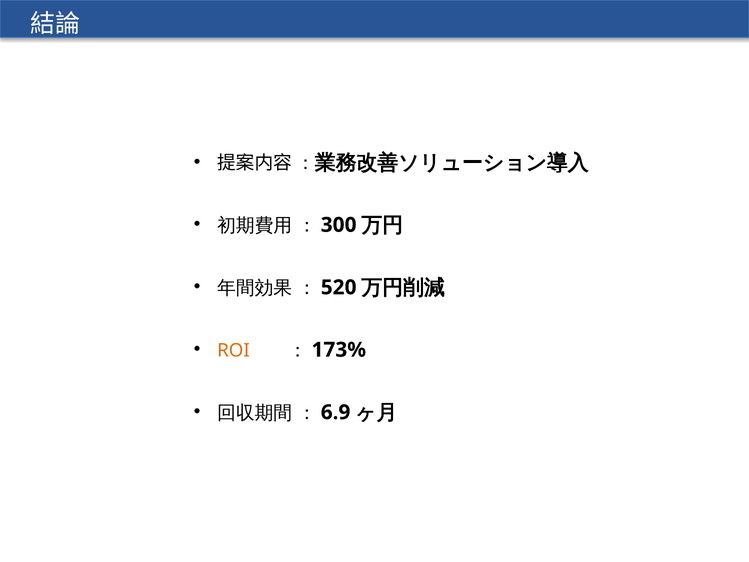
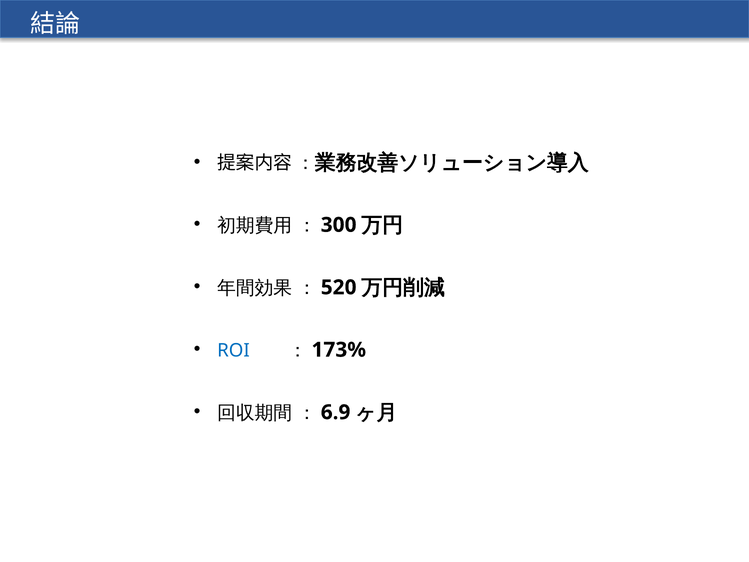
ROI colour: orange -> blue (233, 350)
